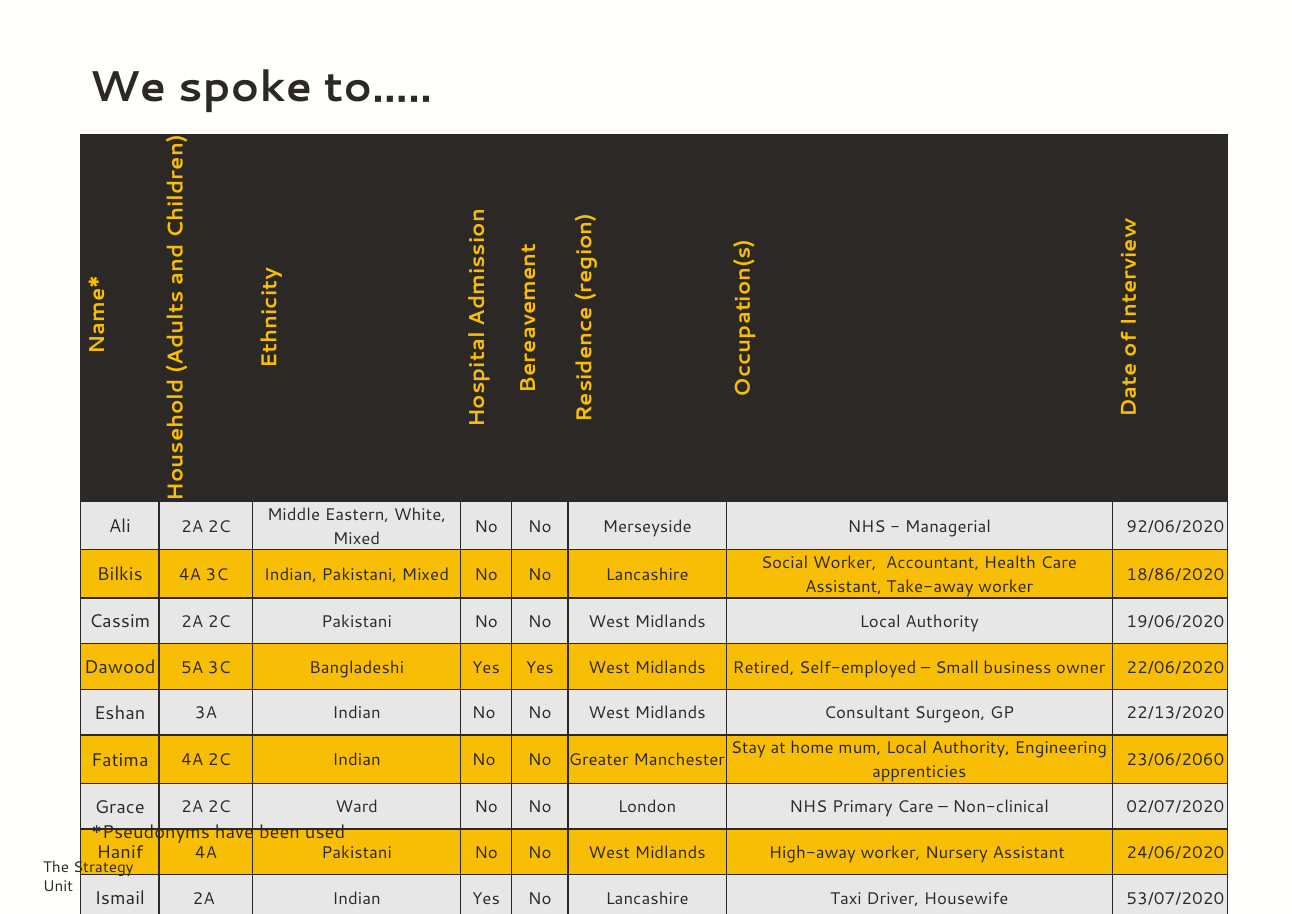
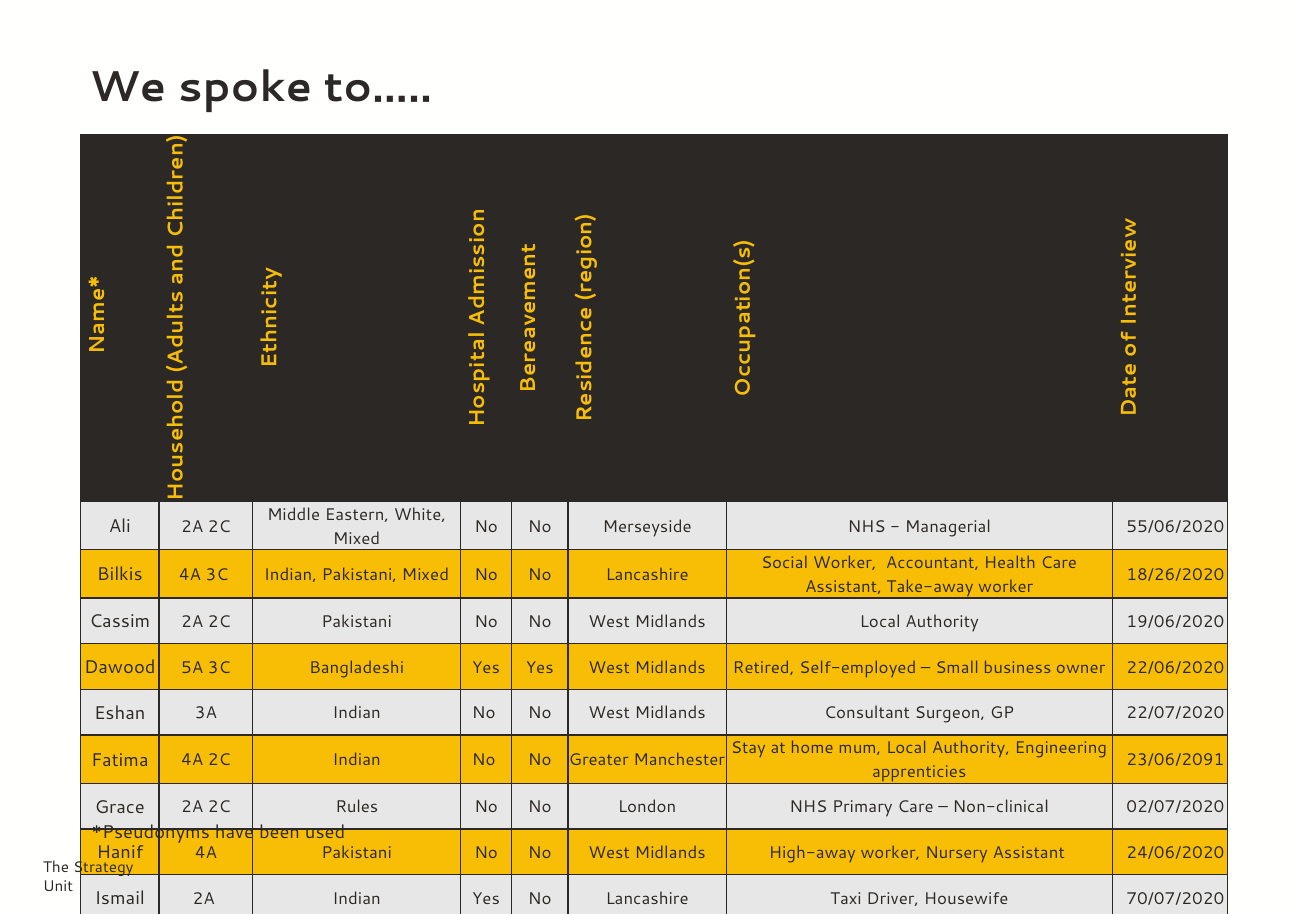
92/06/2020: 92/06/2020 -> 55/06/2020 (1175, 526)
18/86/2020: 18/86/2020 -> 18/26/2020 (1175, 575)
22/13/2020: 22/13/2020 -> 22/07/2020 (1175, 713)
23/06/2060: 23/06/2060 -> 23/06/2091 (1175, 760)
Ward: Ward -> Rules (357, 807)
53/07/2020: 53/07/2020 -> 70/07/2020 (1175, 898)
